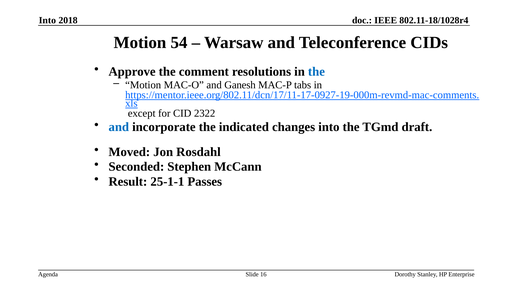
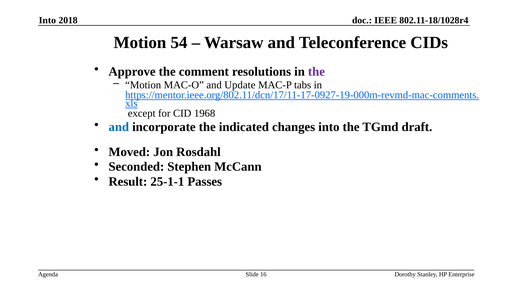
the colour: blue -> purple (316, 71)
Ganesh: Ganesh -> Update (240, 85)
2322: 2322 -> 1968 (205, 113)
